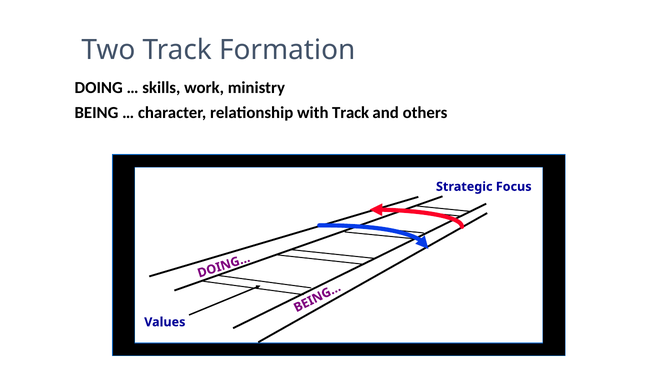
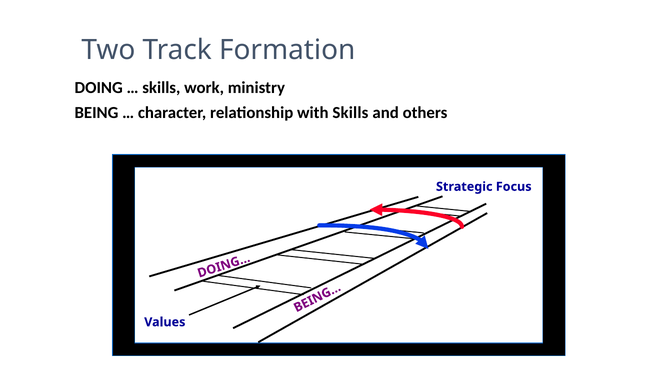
with Track: Track -> Skills (350, 113)
